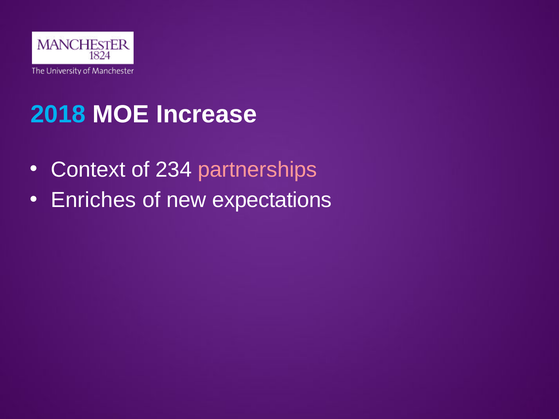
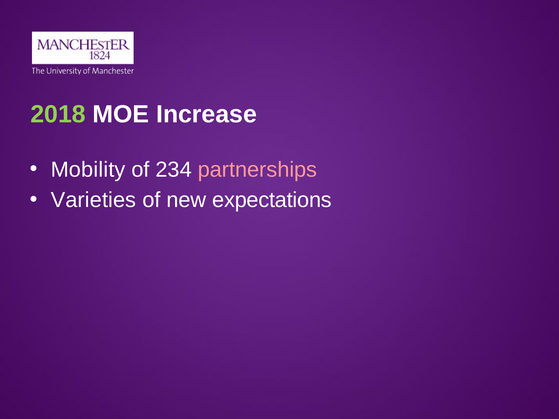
2018 colour: light blue -> light green (58, 114)
Context: Context -> Mobility (88, 170)
Enriches: Enriches -> Varieties (93, 200)
